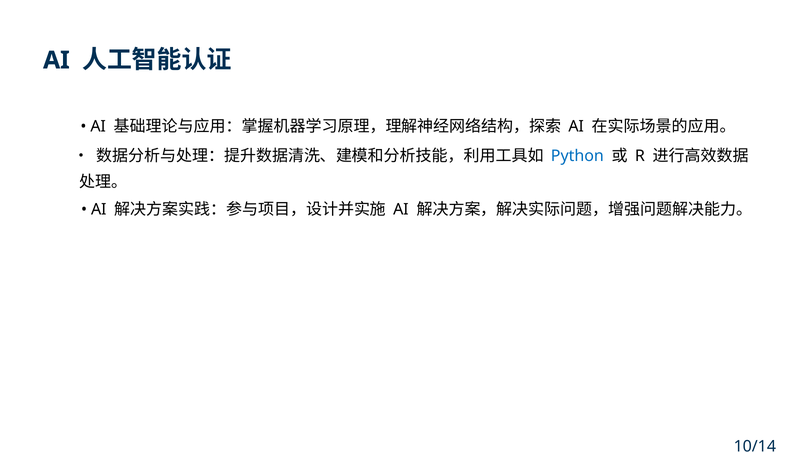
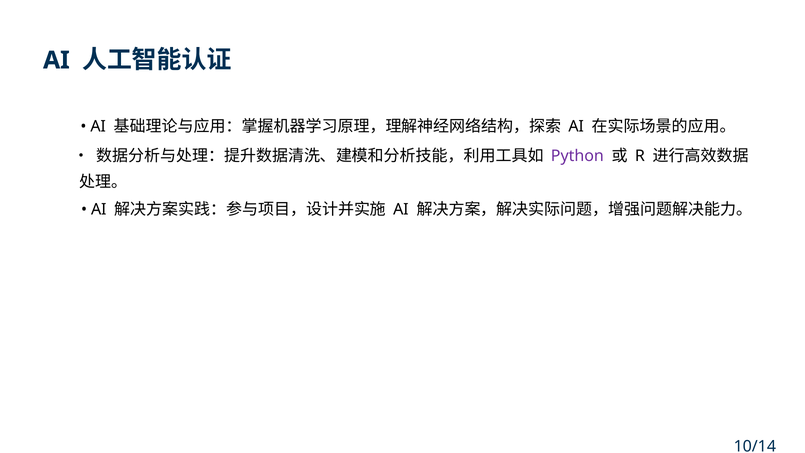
Python colour: blue -> purple (577, 156)
